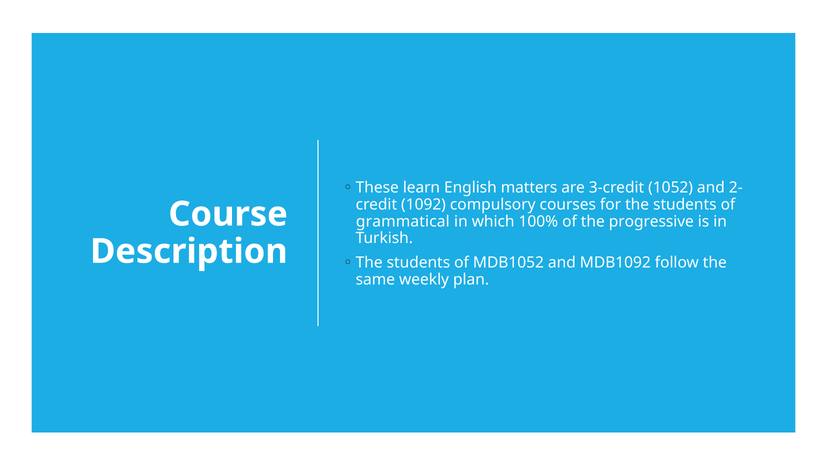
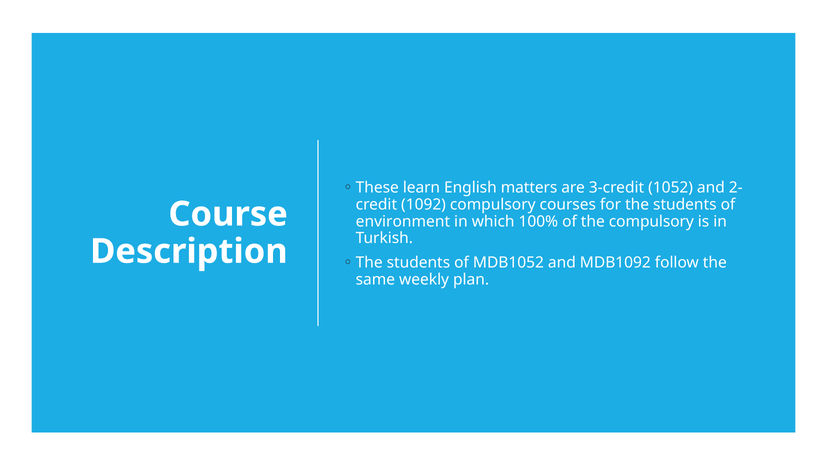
grammatical: grammatical -> environment (403, 221)
the progressive: progressive -> compulsory (651, 221)
